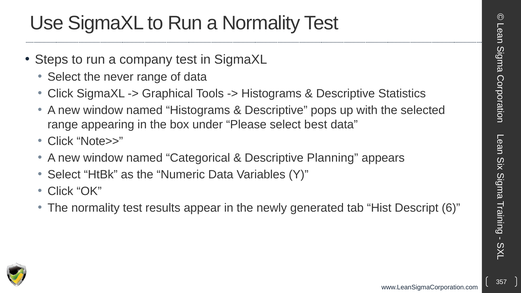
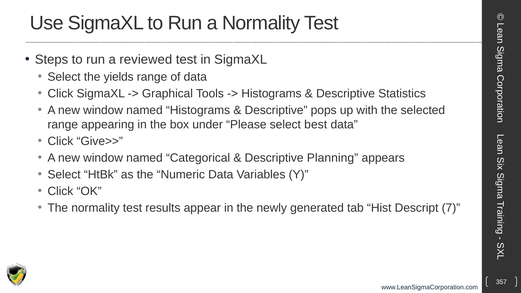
company: company -> reviewed (146, 60)
never: never -> yields (119, 77)
Note>>: Note>> -> Give>> (100, 141)
6: 6 -> 7 (451, 208)
